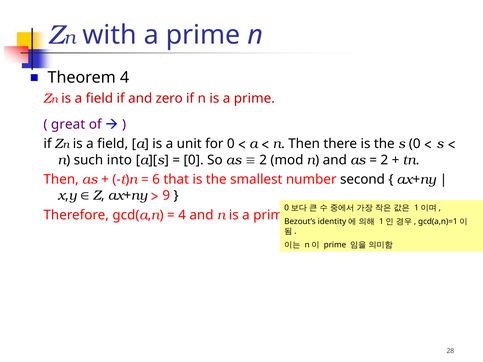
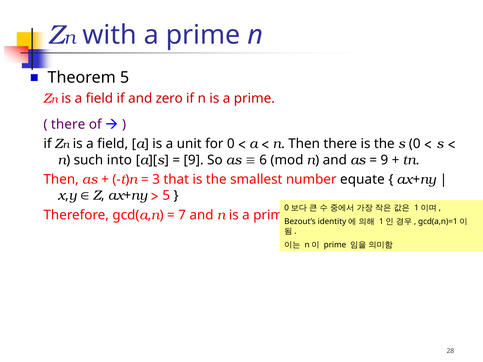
Theorem 4: 4 -> 5 (125, 78)
great: great -> there (68, 124)
0: 0 -> 9 (194, 160)
2: 2 -> 6 (263, 160)
2: 2 -> 9 (384, 160)
6: 6 -> 3 (156, 180)
second: second -> equate (362, 180)
9: 9 -> 5 (166, 196)
4: 4 -> 7 (182, 215)
